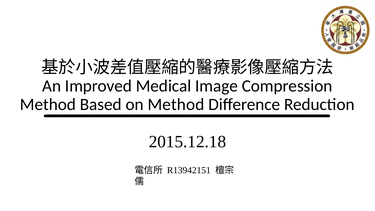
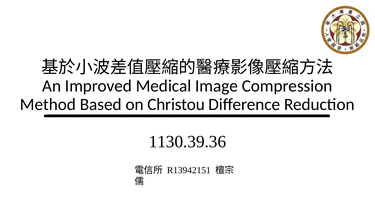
on Method: Method -> Christou (176, 105)
2015.12.18: 2015.12.18 -> 1130.39.36 (187, 142)
